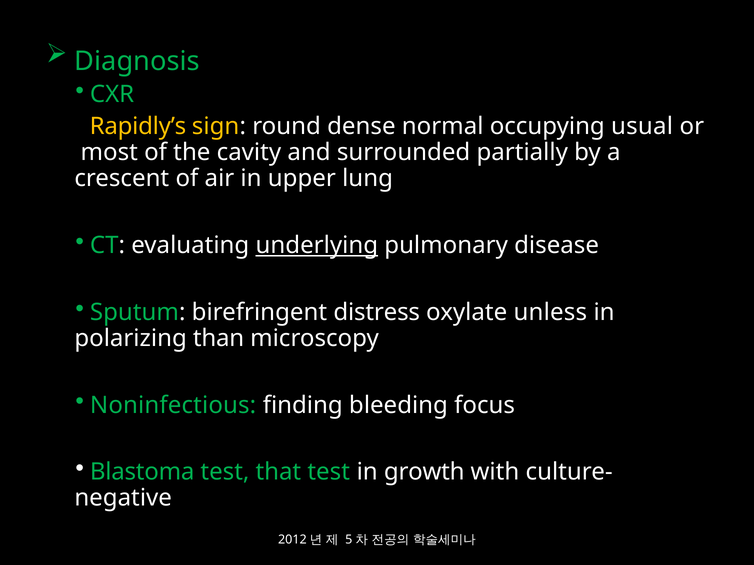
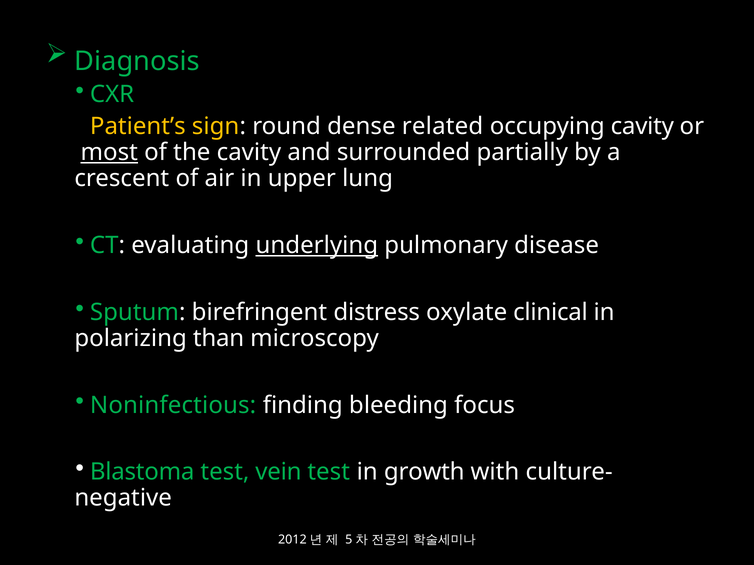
Rapidly’s: Rapidly’s -> Patient’s (138, 127)
normal: normal -> related (443, 127)
occupying usual: usual -> cavity (642, 127)
most underline: none -> present (109, 153)
unless: unless -> clinical (550, 313)
that: that -> vein (278, 472)
